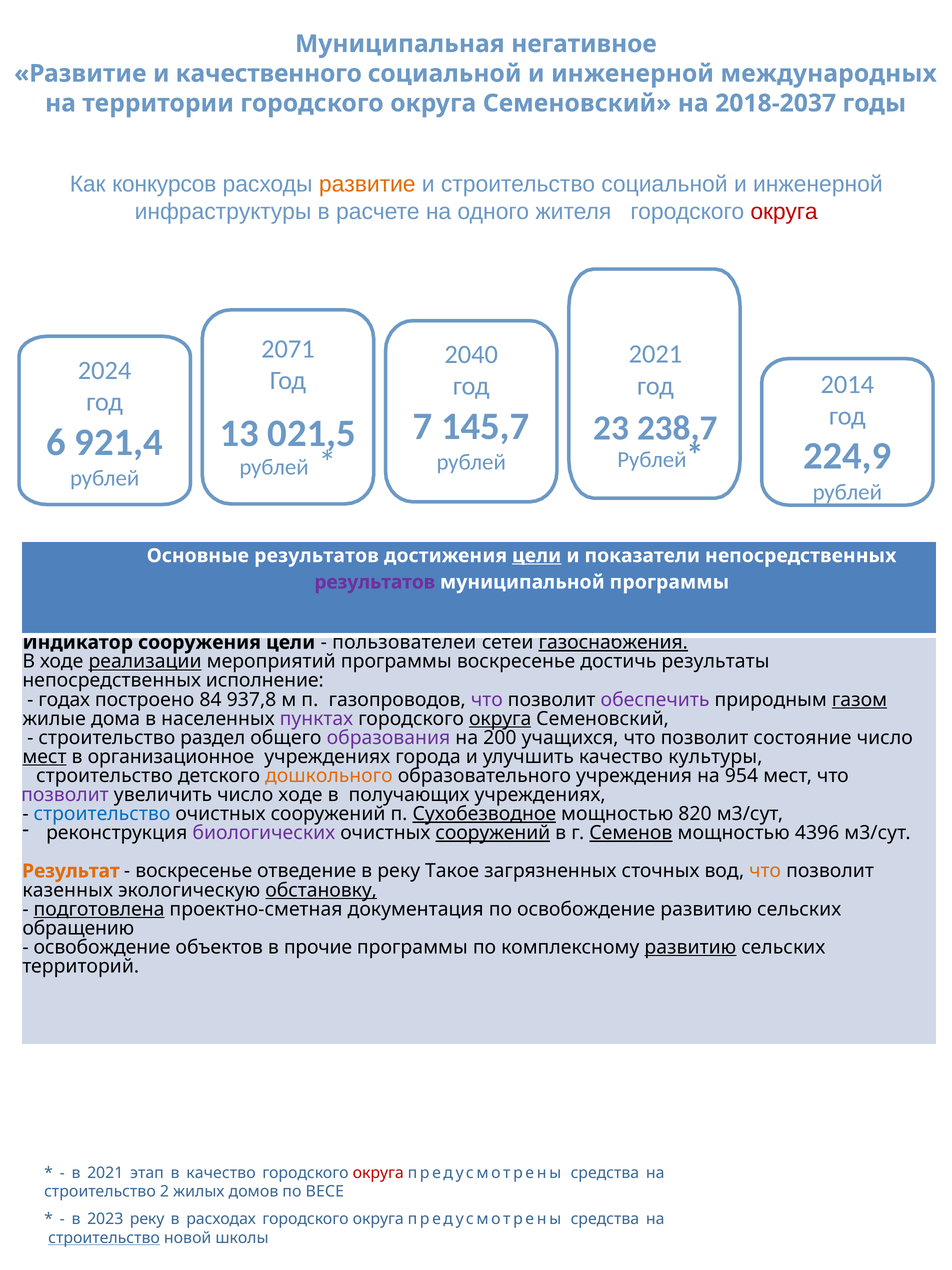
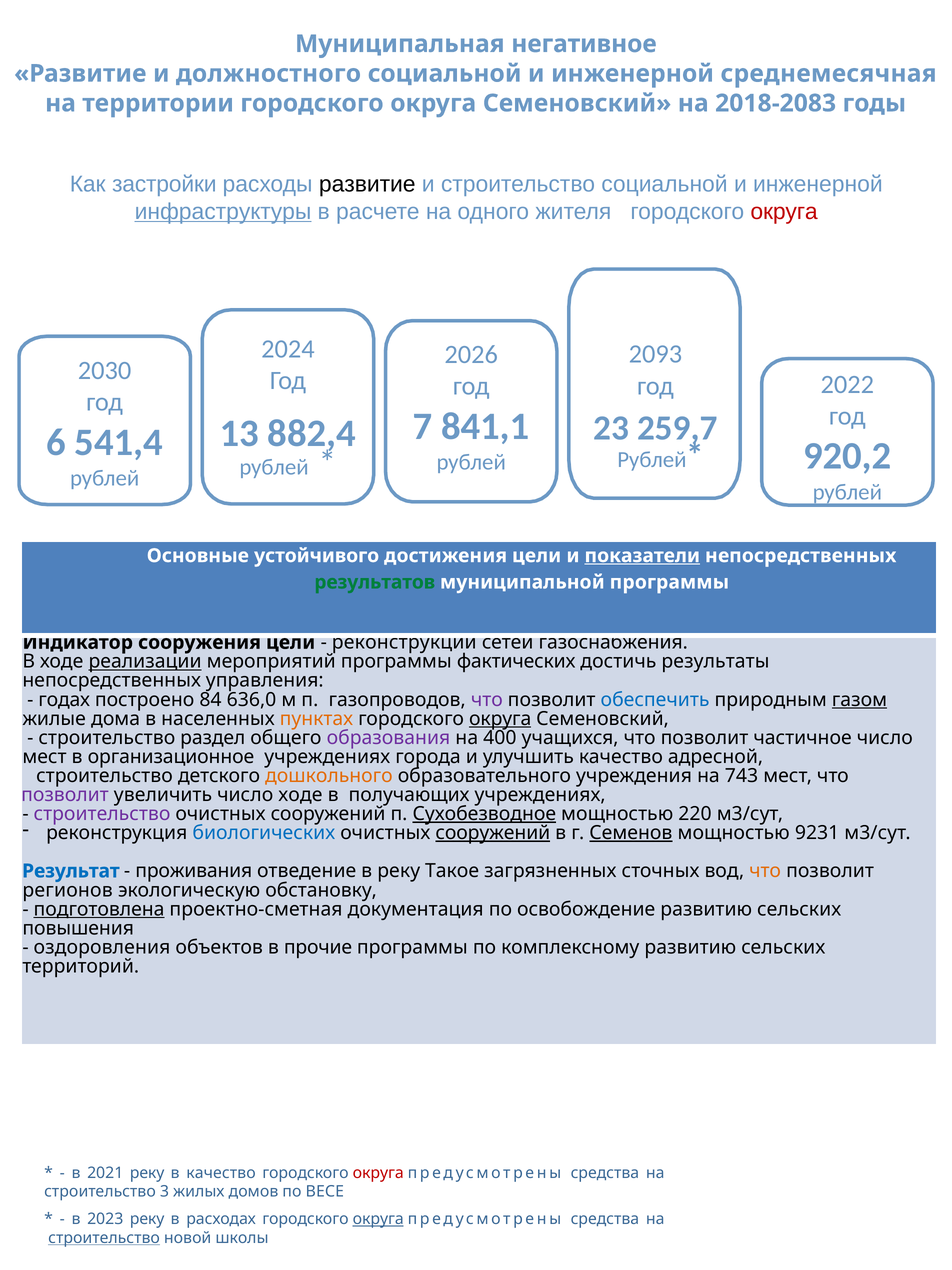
качественного: качественного -> должностного (269, 74)
международных: международных -> среднемесячная (829, 74)
2018-2037: 2018-2037 -> 2018-2083 (776, 103)
конкурсов: конкурсов -> застройки (164, 184)
развитие colour: orange -> black (367, 184)
инфраструктуры underline: none -> present (223, 212)
2071: 2071 -> 2024 (288, 349)
2021: 2021 -> 2093 (655, 354)
2040: 2040 -> 2026 (471, 354)
2024: 2024 -> 2030 (105, 370)
2014: 2014 -> 2022 (847, 384)
145,7: 145,7 -> 841,1 (485, 426)
238,7: 238,7 -> 259,7 (677, 428)
021,5: 021,5 -> 882,4 (312, 433)
921,4: 921,4 -> 541,4 (119, 442)
224,9: 224,9 -> 920,2 (847, 456)
Основные результатов: результатов -> устойчивого (317, 555)
цели underline: present -> none (537, 555)
показатели underline: none -> present (642, 555)
результатов colour: purple -> green (375, 582)
пользователей: пользователей -> реконструкции (404, 642)
газоснабжения underline: present -> none (613, 642)
программы воскресенье: воскресенье -> фактических (516, 661)
исполнение: исполнение -> управления (265, 680)
937,8: 937,8 -> 636,0 (252, 699)
обеспечить colour: purple -> blue (655, 699)
пунктах colour: purple -> orange (316, 718)
200: 200 -> 400 (500, 737)
состояние: состояние -> частичное (803, 737)
мест underline: present -> none (44, 756)
культуры: культуры -> адресной (715, 756)
954: 954 -> 743 (741, 775)
строительство colour: blue -> purple (102, 813)
820: 820 -> 220 (695, 813)
биологических colour: purple -> blue (264, 833)
4396: 4396 -> 9231 (817, 833)
Результат colour: orange -> blue (71, 871)
воскресенье: воскресенье -> проживания (194, 871)
казенных: казенных -> регионов (68, 890)
обстановку underline: present -> none (321, 890)
обращению: обращению -> повышения (78, 928)
освобождение: освобождение -> оздоровления (102, 947)
развитию underline: present -> none (690, 947)
2021 этап: этап -> реку (147, 1172)
2: 2 -> 3 (165, 1191)
округа underline: none -> present (378, 1219)
